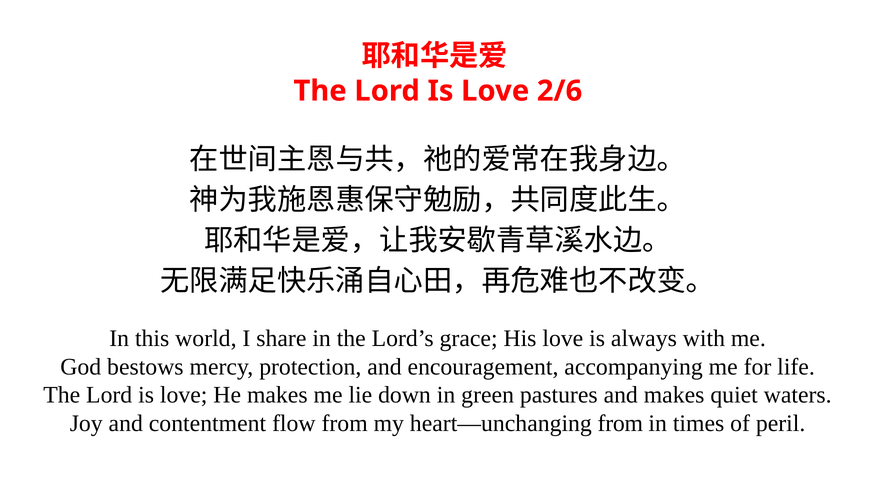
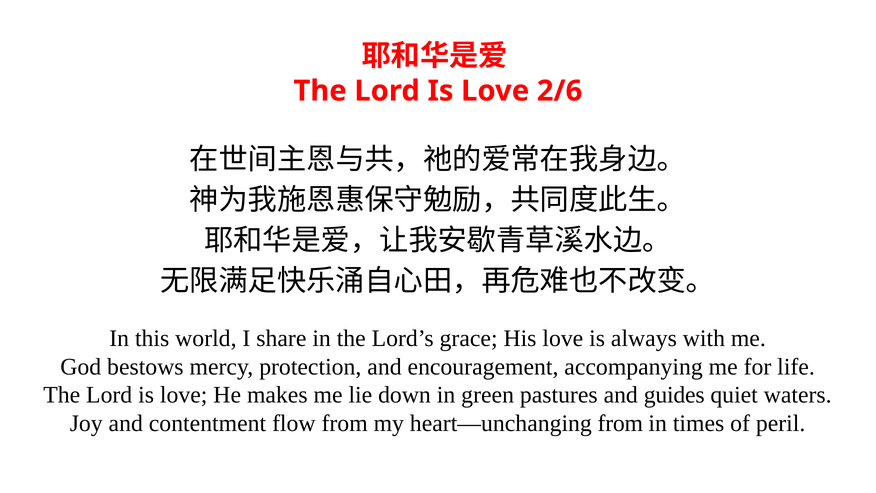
and makes: makes -> guides (674, 395)
